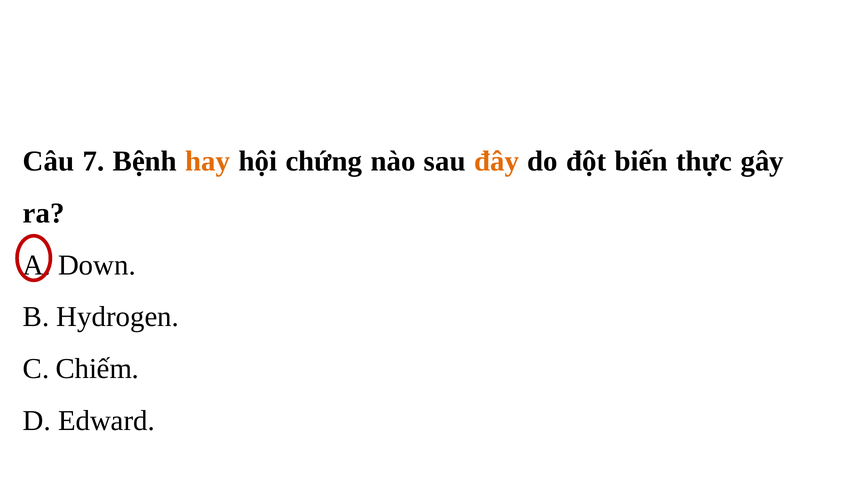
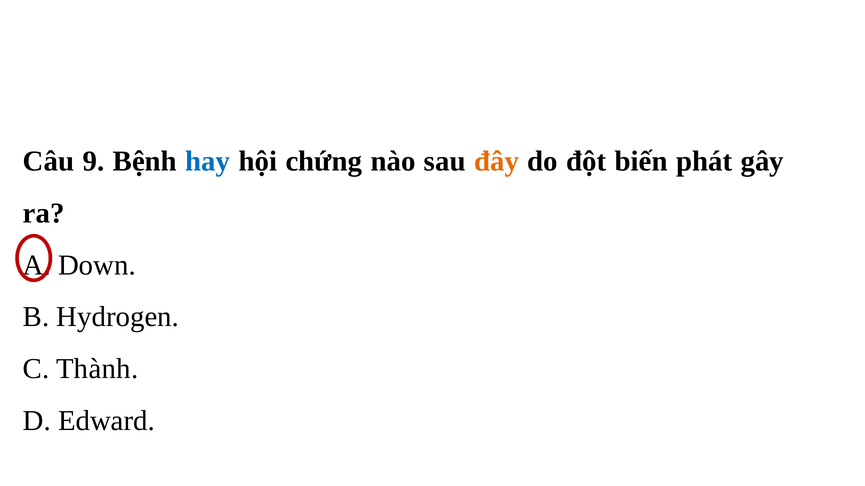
7: 7 -> 9 (93, 162)
hay colour: orange -> blue (208, 162)
thực: thực -> phát (704, 162)
Chiếm: Chiếm -> Thành (97, 369)
